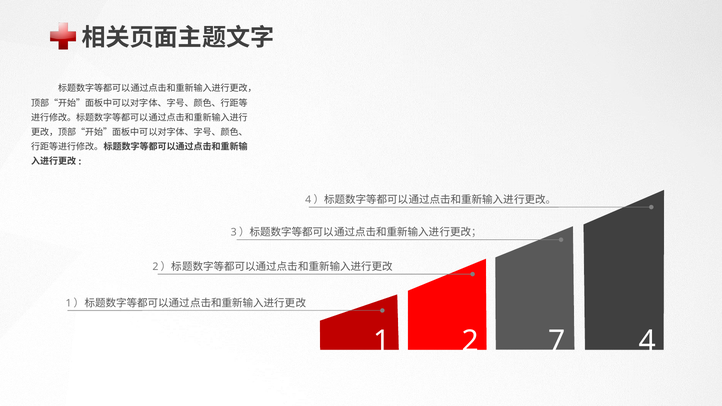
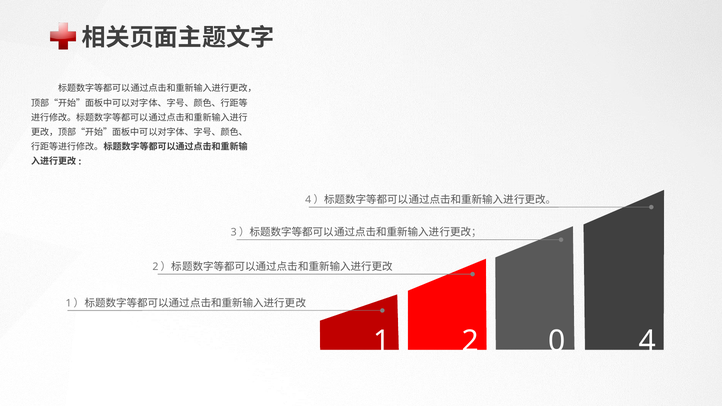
7: 7 -> 0 (557, 341)
